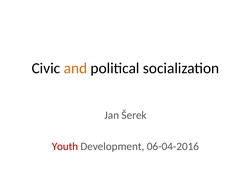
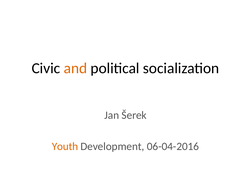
Youth colour: red -> orange (65, 147)
